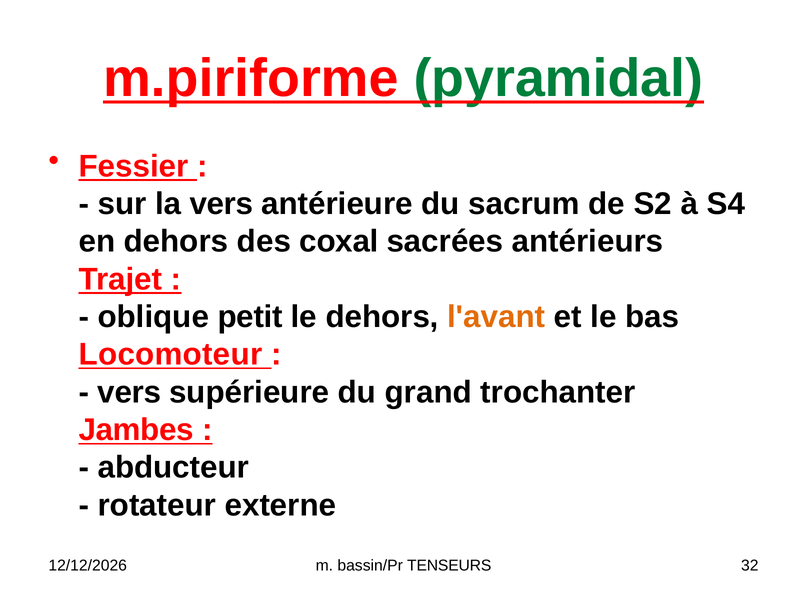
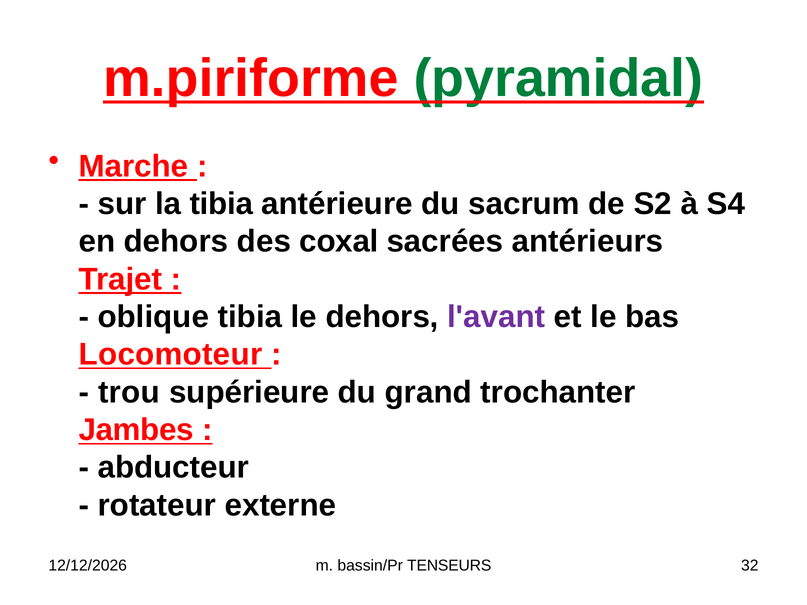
Fessier: Fessier -> Marche (134, 166)
la vers: vers -> tibia (221, 204)
oblique petit: petit -> tibia (250, 317)
l'avant colour: orange -> purple (496, 317)
vers: vers -> trou (129, 392)
